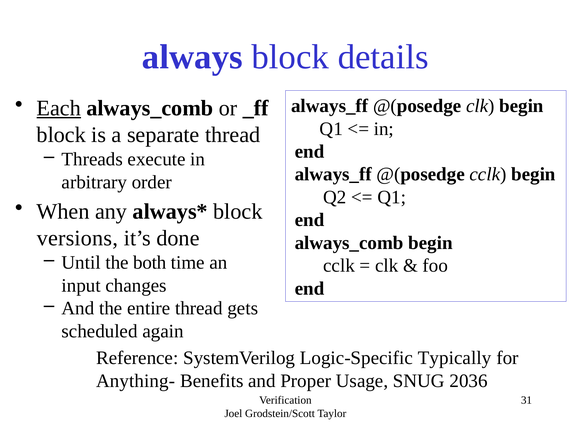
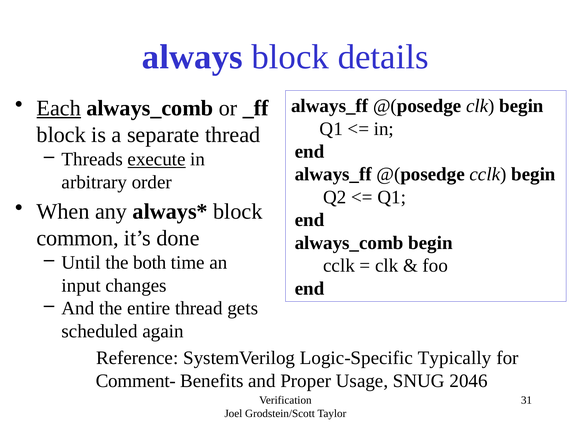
execute underline: none -> present (157, 159)
versions: versions -> common (78, 238)
Anything‐: Anything‐ -> Comment‐ (136, 381)
2036: 2036 -> 2046 (469, 381)
